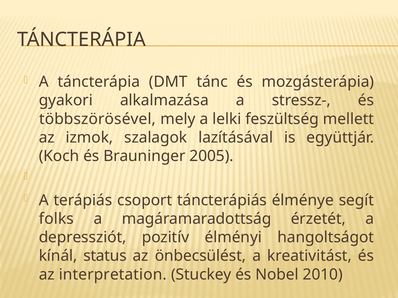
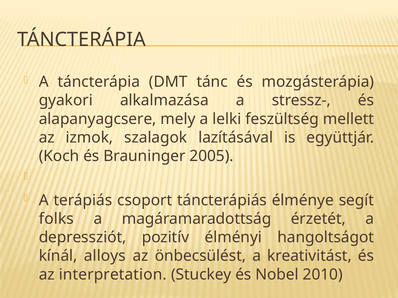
többszörösével: többszörösével -> alapanyagcsere (98, 119)
status: status -> alloys (105, 256)
